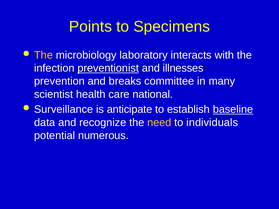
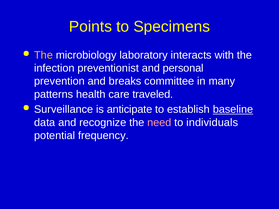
preventionist underline: present -> none (108, 68)
illnesses: illnesses -> personal (183, 68)
scientist: scientist -> patterns (54, 94)
national: national -> traveled (153, 94)
need colour: yellow -> pink (159, 123)
numerous: numerous -> frequency (103, 136)
